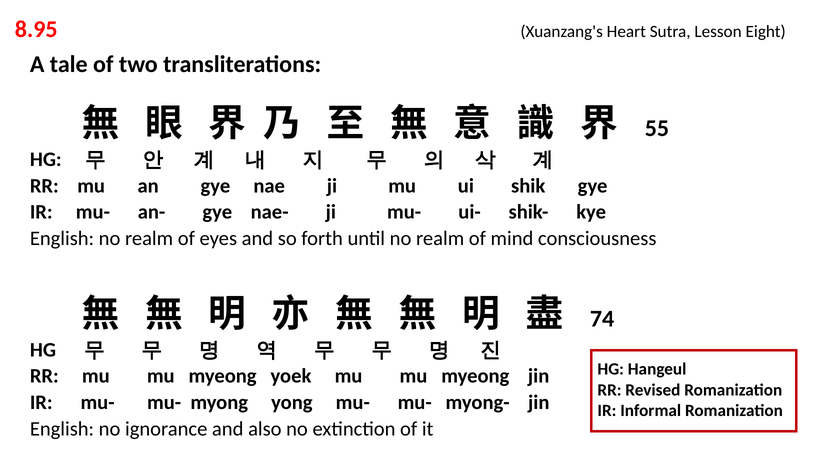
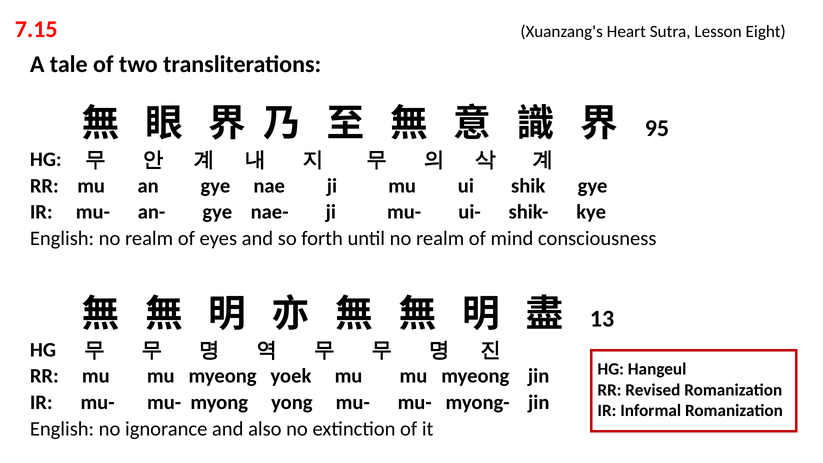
8.95: 8.95 -> 7.15 (36, 29)
55: 55 -> 95 (657, 128)
74: 74 -> 13 (602, 319)
